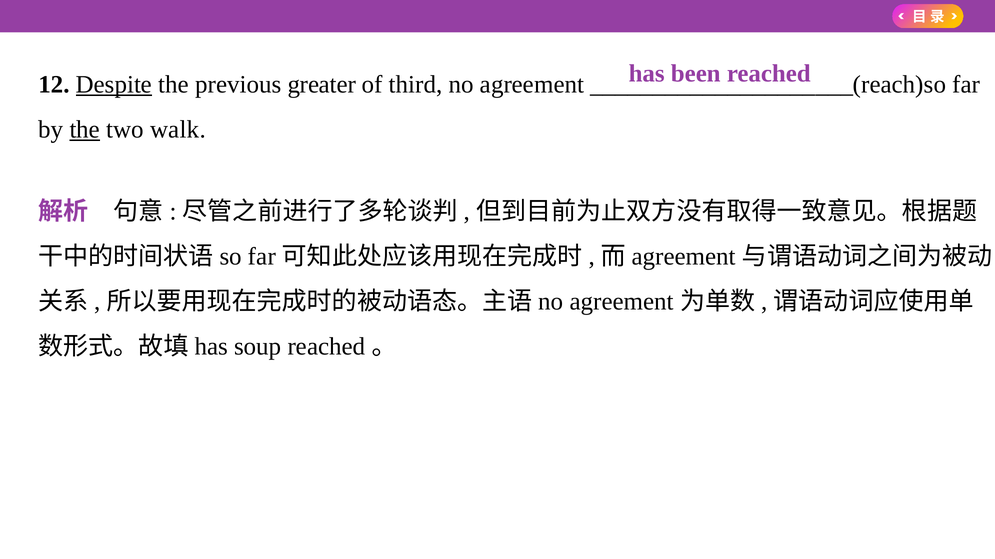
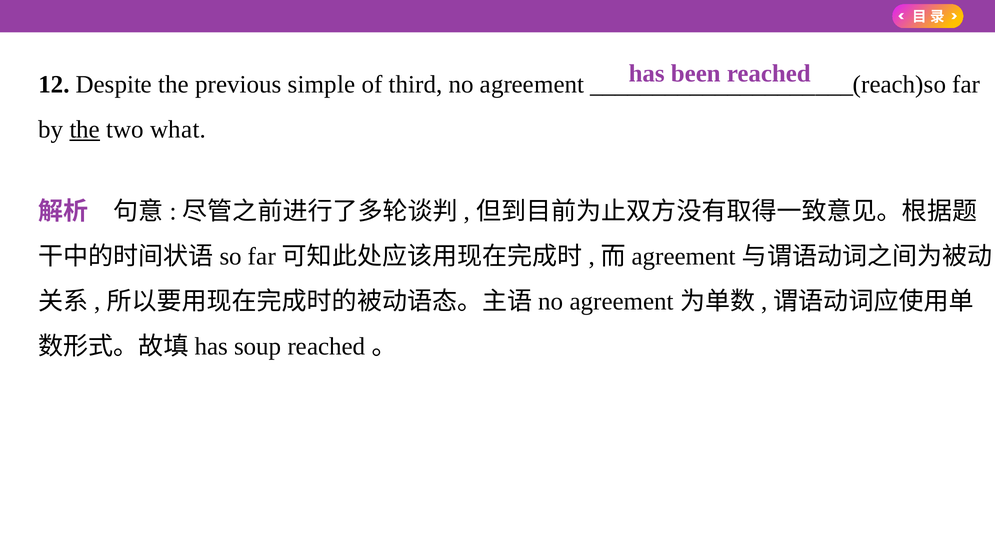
Despite underline: present -> none (114, 85)
greater: greater -> simple (321, 85)
walk: walk -> what (178, 130)
